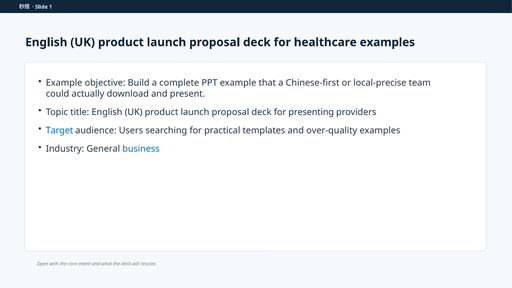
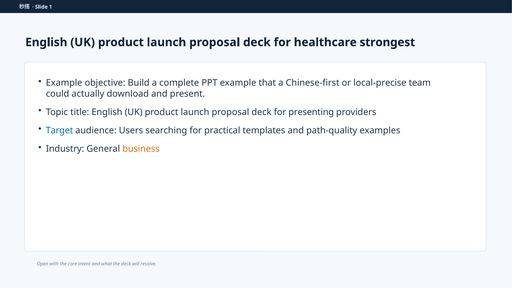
healthcare examples: examples -> strongest (387, 42)
over-quality: over-quality -> path-quality (332, 130)
business colour: blue -> orange (141, 149)
